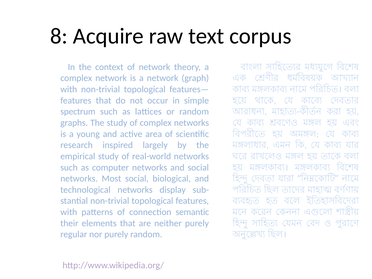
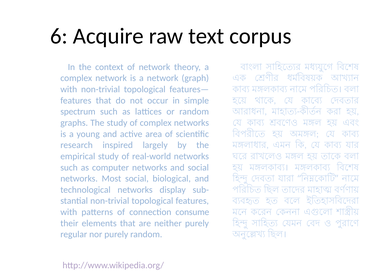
8: 8 -> 6 (59, 36)
semantic: semantic -> consume (192, 212)
